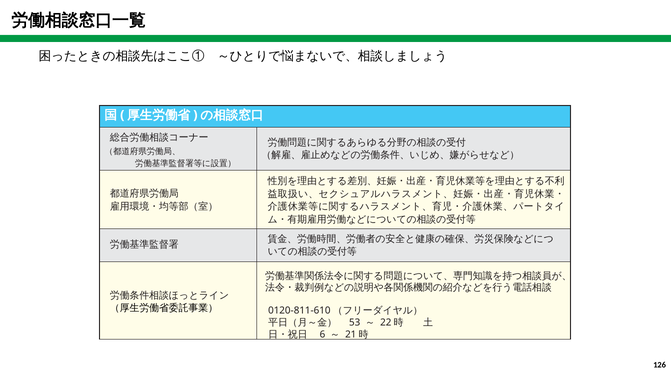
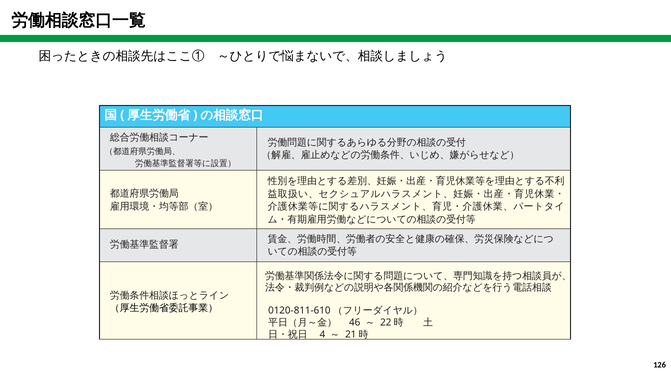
53: 53 -> 46 (355, 323)
6: 6 -> 4 (322, 335)
